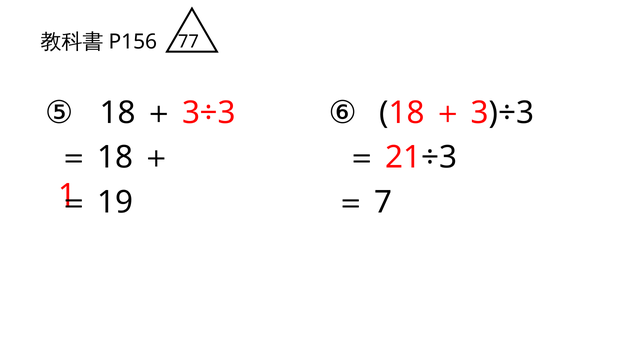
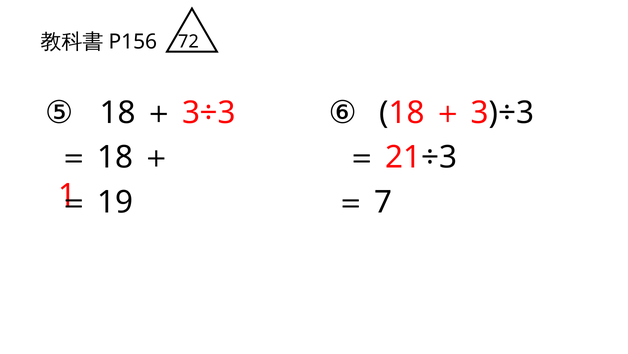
77: 77 -> 72 (188, 41)
